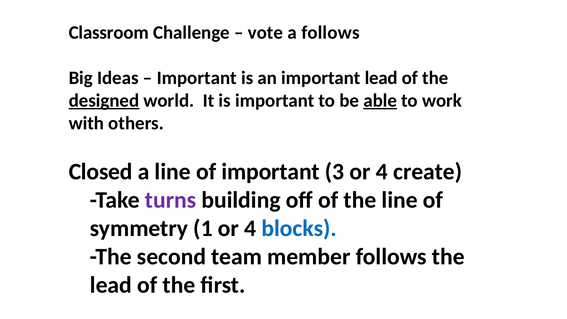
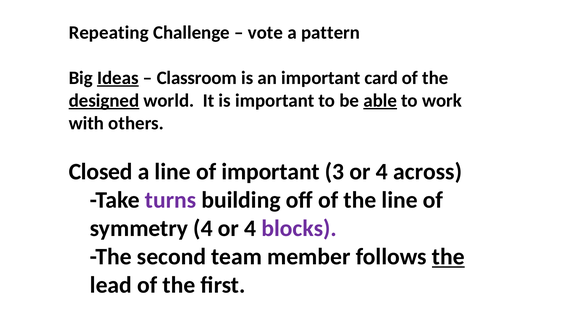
Classroom: Classroom -> Repeating (109, 32)
a follows: follows -> pattern (331, 32)
Ideas underline: none -> present (118, 78)
Important: Important -> Classroom (197, 78)
important lead: lead -> card (381, 78)
create: create -> across (428, 172)
symmetry 1: 1 -> 4 (203, 228)
blocks colour: blue -> purple (299, 228)
the underline: none -> present (448, 257)
